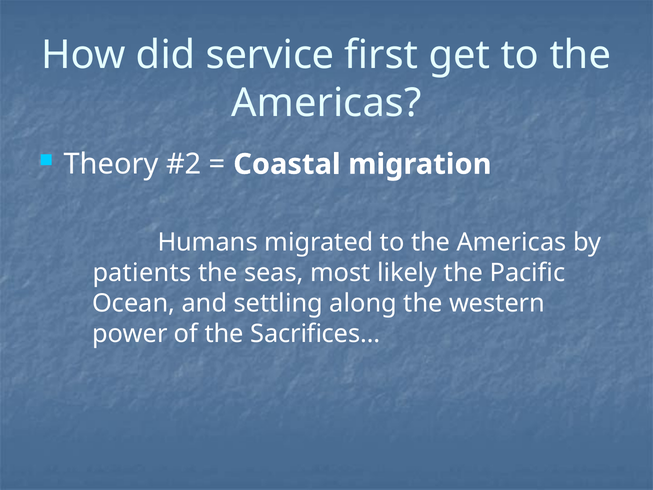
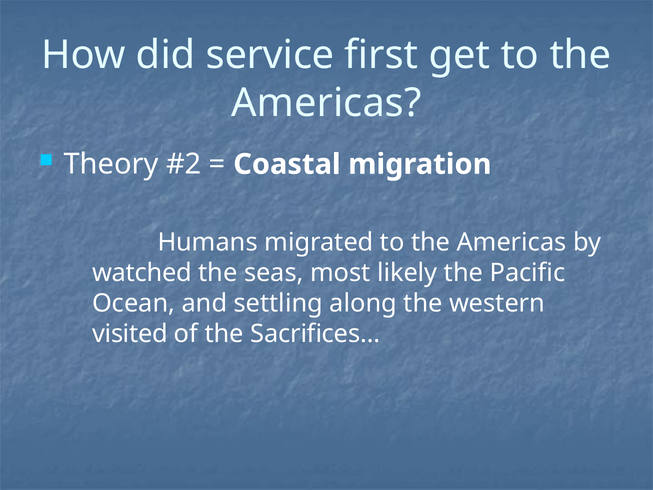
patients: patients -> watched (142, 273)
power: power -> visited (130, 334)
